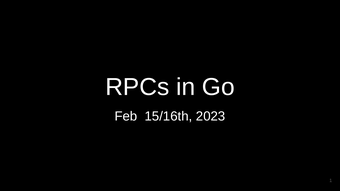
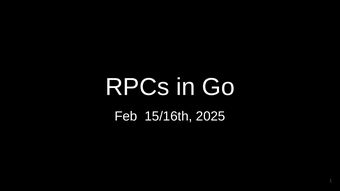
2023: 2023 -> 2025 (211, 116)
